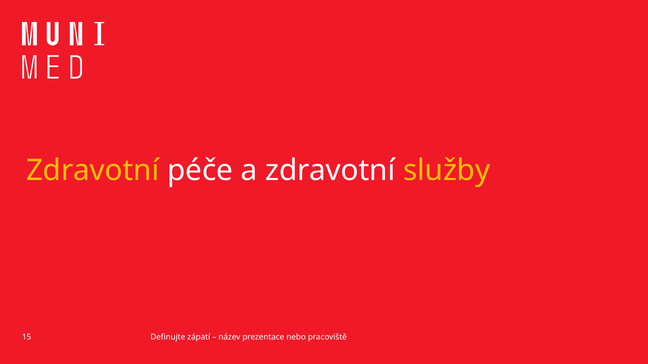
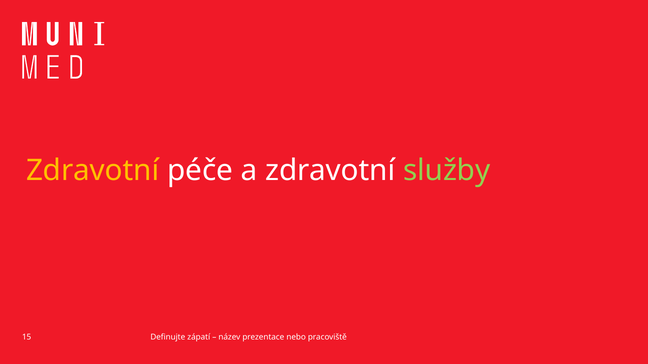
služby colour: yellow -> light green (447, 171)
